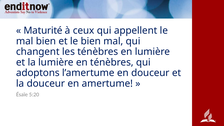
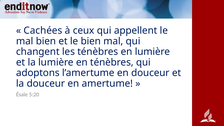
Maturité: Maturité -> Cachées (43, 31)
